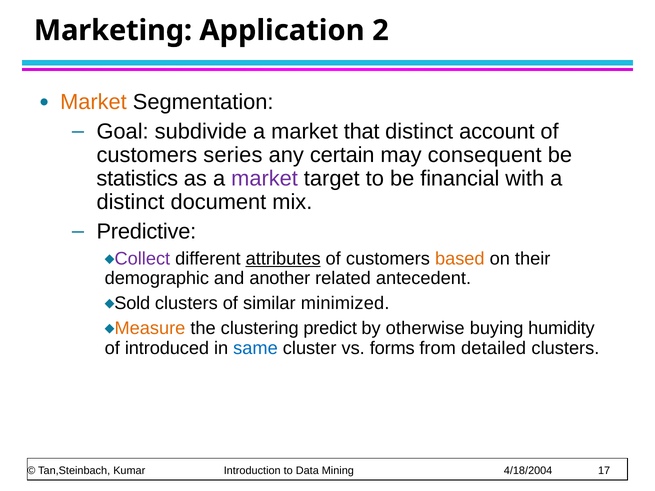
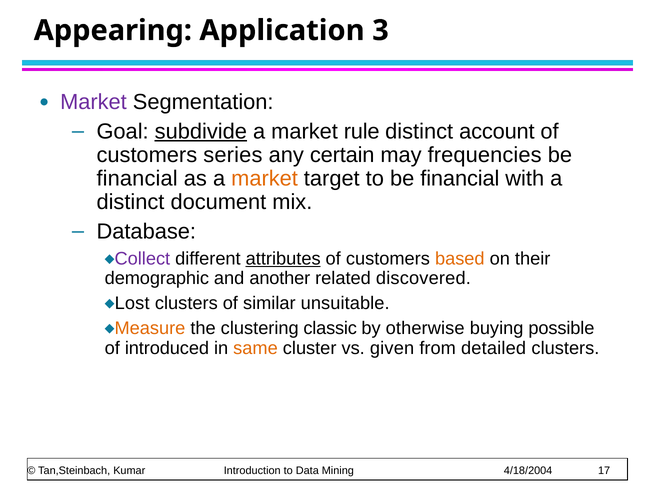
Marketing: Marketing -> Appearing (113, 30)
2: 2 -> 3 (380, 30)
Market colour: orange -> purple (93, 102)
subdivide underline: none -> present (201, 132)
that: that -> rule (362, 132)
consequent: consequent -> frequencies (485, 155)
statistics: statistics -> financial (137, 179)
market colour: purple -> orange (265, 179)
Predictive: Predictive -> Database (146, 232)
antecedent: antecedent -> discovered (423, 278)
Sold: Sold -> Lost (132, 304)
minimized: minimized -> unsuitable (345, 304)
predict: predict -> classic (330, 329)
humidity: humidity -> possible (561, 329)
same colour: blue -> orange (256, 348)
forms: forms -> given (392, 348)
